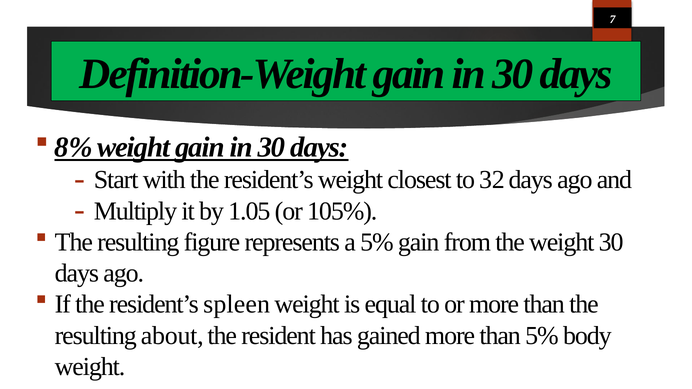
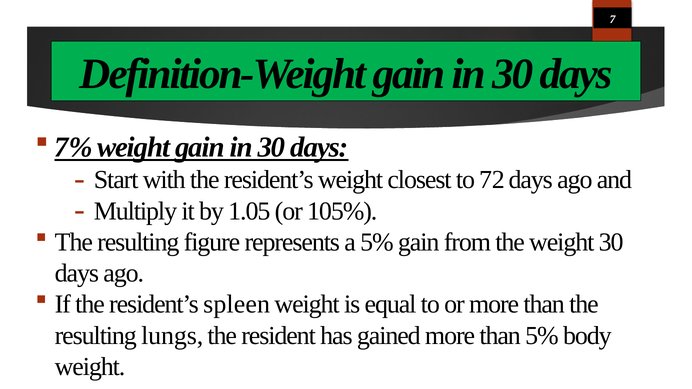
8%: 8% -> 7% (74, 147)
32: 32 -> 72 (492, 180)
about: about -> lungs (172, 336)
